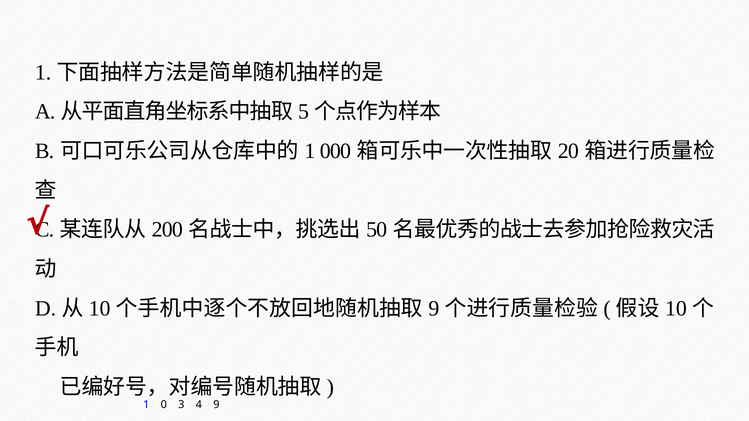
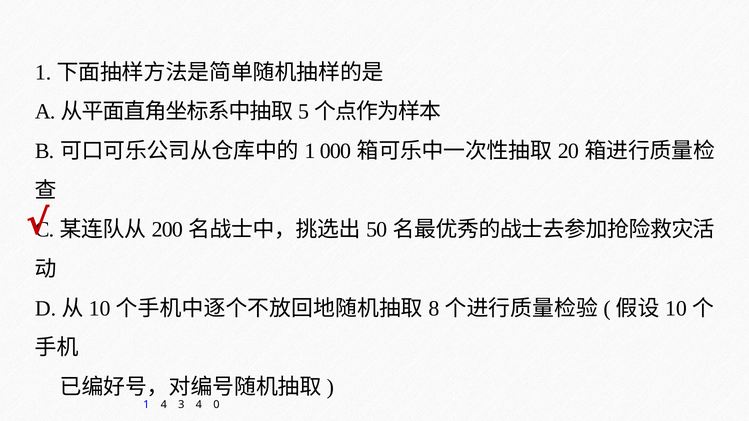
9: 9 -> 8 (434, 309)
1 0: 0 -> 4 (164, 405)
4 9: 9 -> 0 (216, 405)
